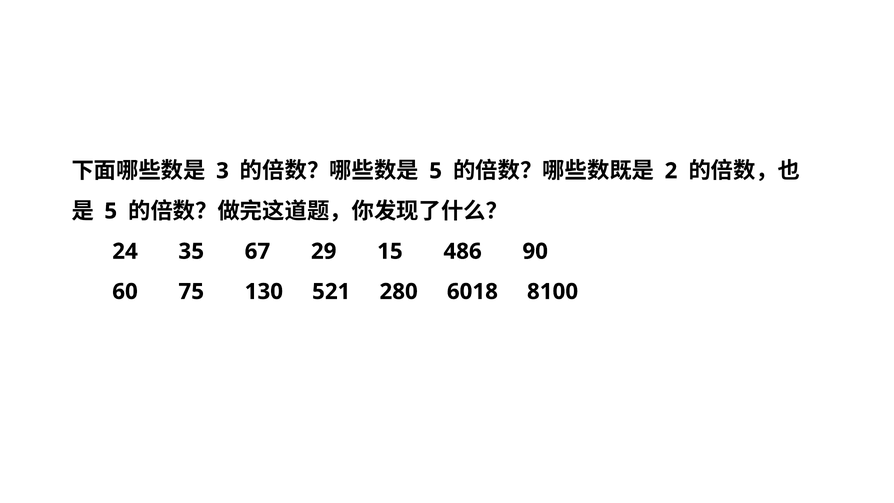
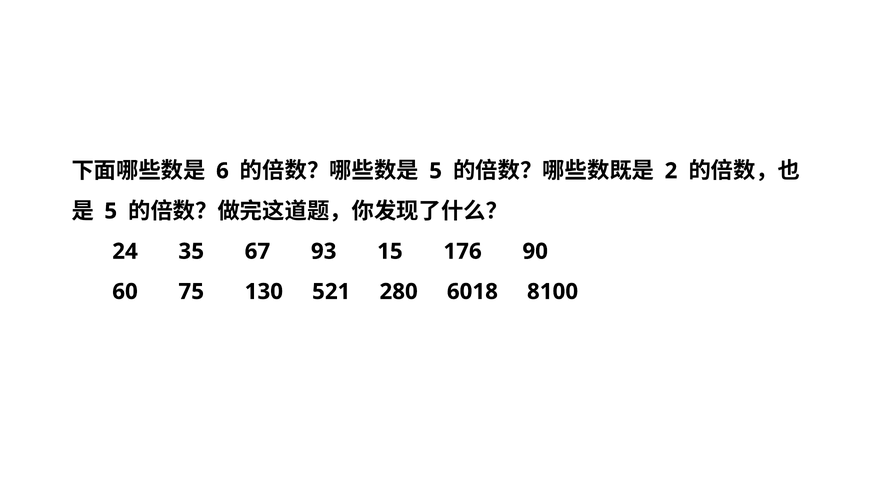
3: 3 -> 6 (222, 171)
29: 29 -> 93 (324, 251)
486: 486 -> 176 (463, 251)
